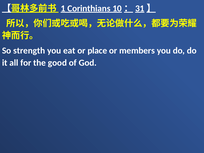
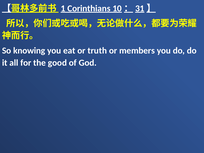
strength: strength -> knowing (29, 51)
place: place -> truth (97, 51)
